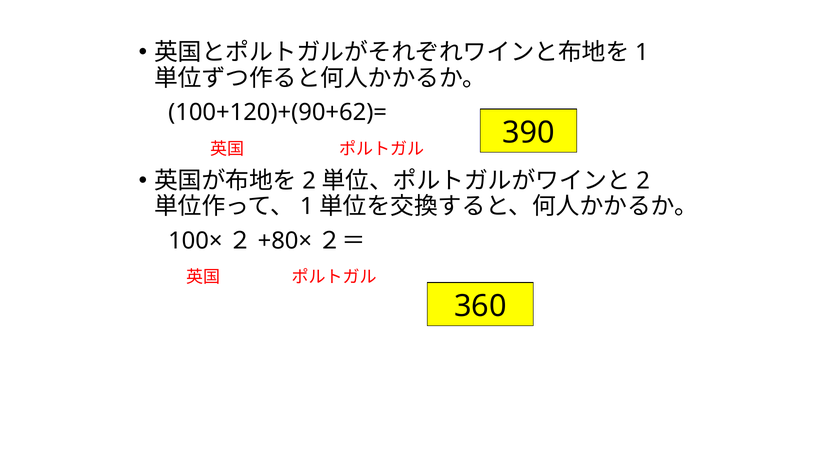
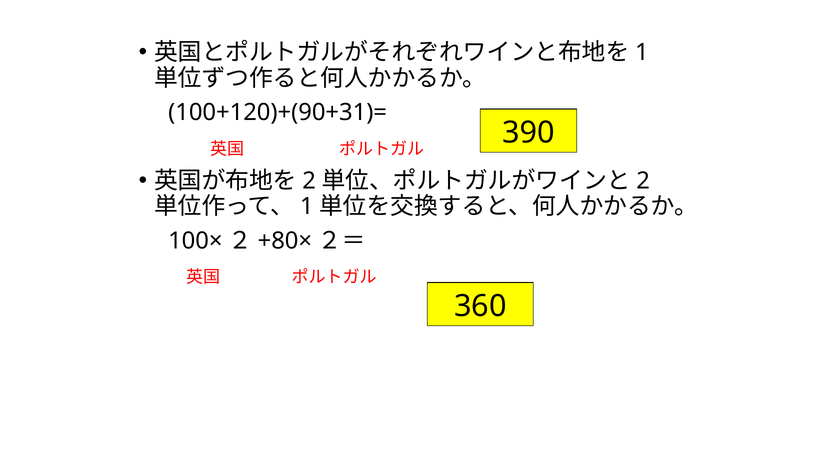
100+120)+(90+62)=: 100+120)+(90+62)= -> 100+120)+(90+31)= (278, 112)
